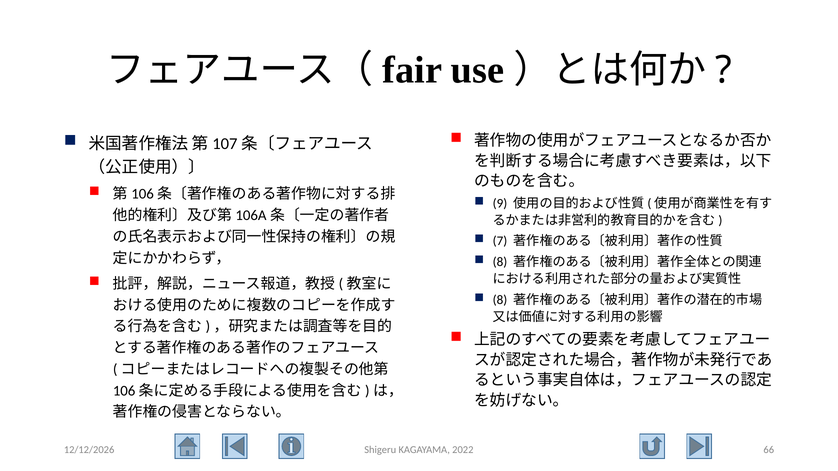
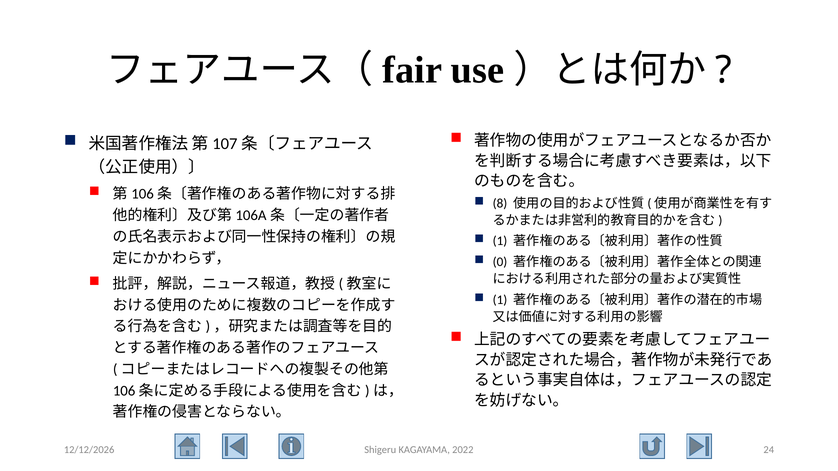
9: 9 -> 8 (500, 204)
7: 7 -> 1 (500, 241)
8: 8 -> 0 (500, 262)
8: 8 -> 1 (500, 300)
66: 66 -> 24 (769, 450)
